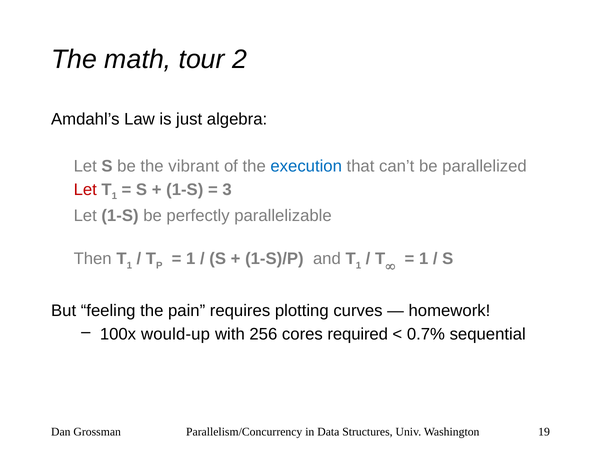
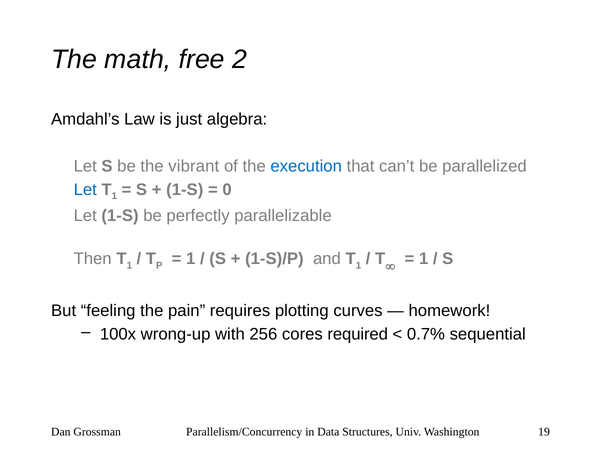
tour: tour -> free (202, 59)
Let colour: red -> blue (85, 190)
3: 3 -> 0 (227, 190)
would-up: would-up -> wrong-up (176, 334)
